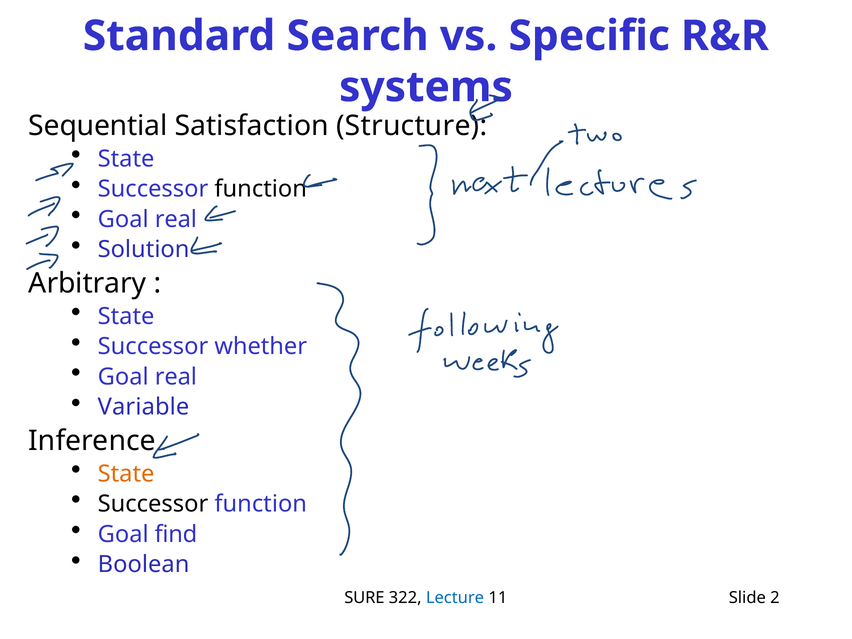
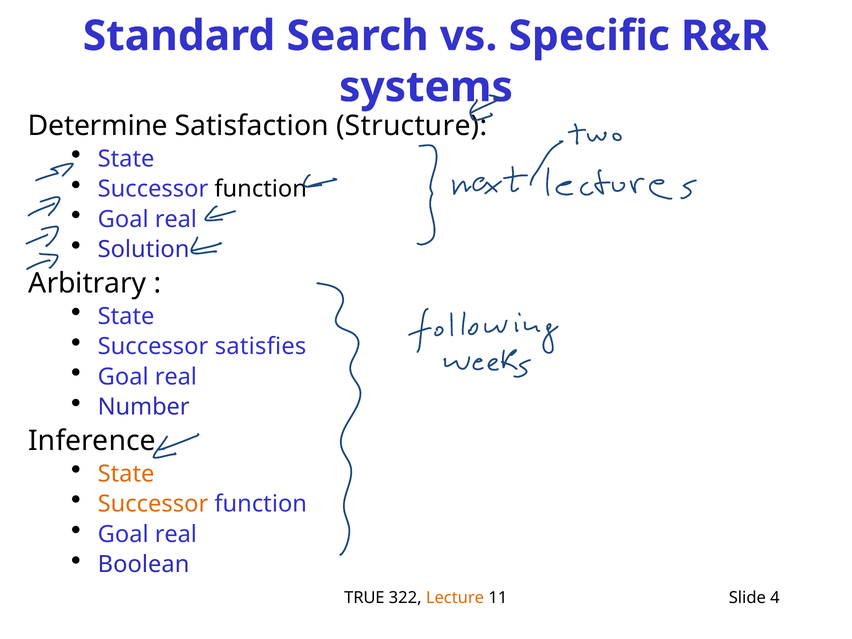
Sequential: Sequential -> Determine (98, 126)
whether: whether -> satisfies (261, 347)
Variable: Variable -> Number (144, 407)
Successor colour: black -> orange (153, 504)
find: find -> real (176, 534)
SURE: SURE -> TRUE (364, 598)
Lecture colour: blue -> orange (455, 598)
2: 2 -> 4 (775, 598)
